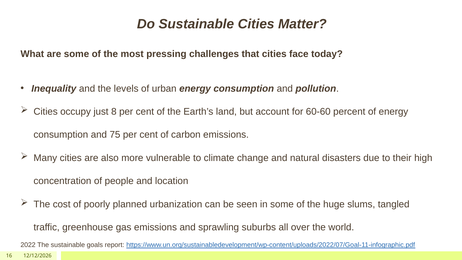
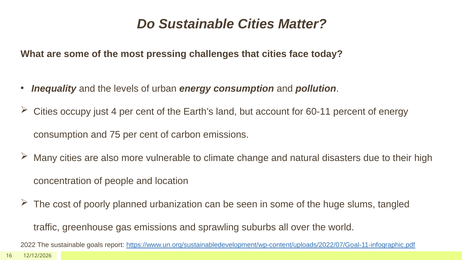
8: 8 -> 4 (114, 112)
60-60: 60-60 -> 60-11 (318, 112)
